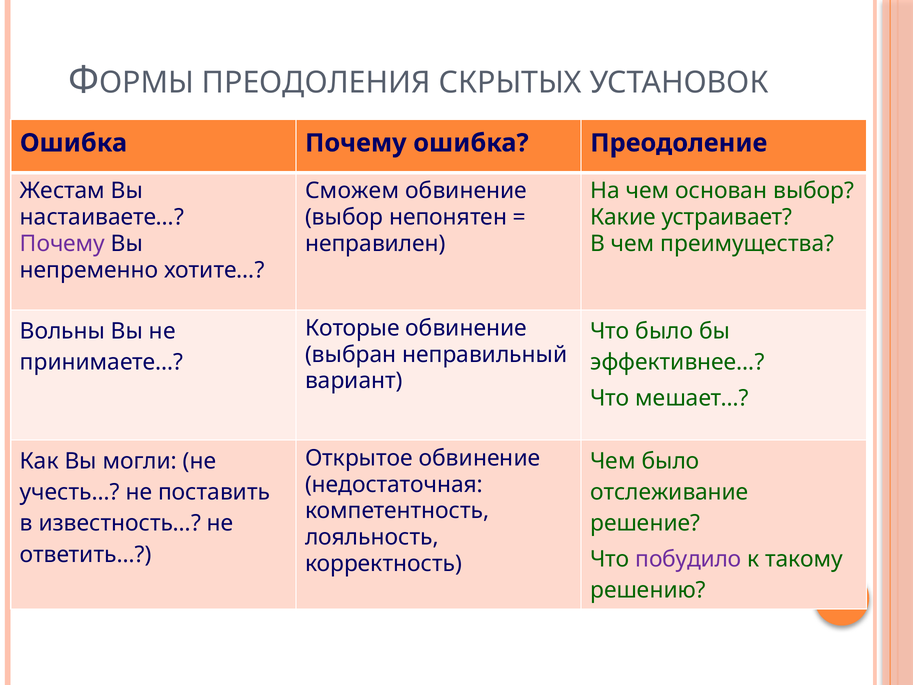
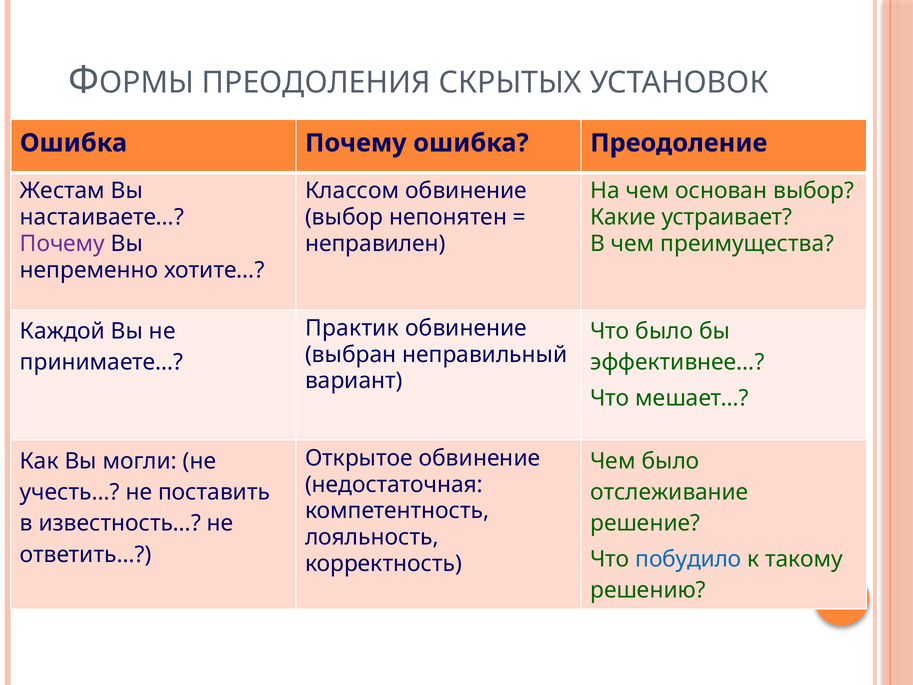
Сможем: Сможем -> Классом (352, 191)
Которые: Которые -> Практик (352, 328)
Вольны: Вольны -> Каждой (62, 331)
побудило colour: purple -> blue (688, 559)
